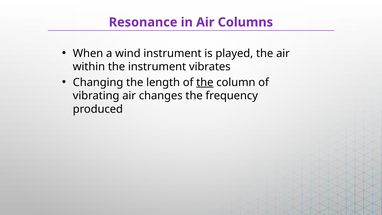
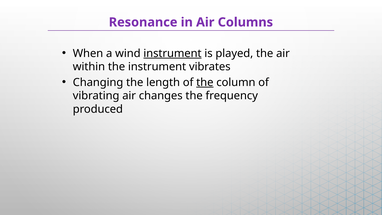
instrument underline: none -> present (172, 53)
